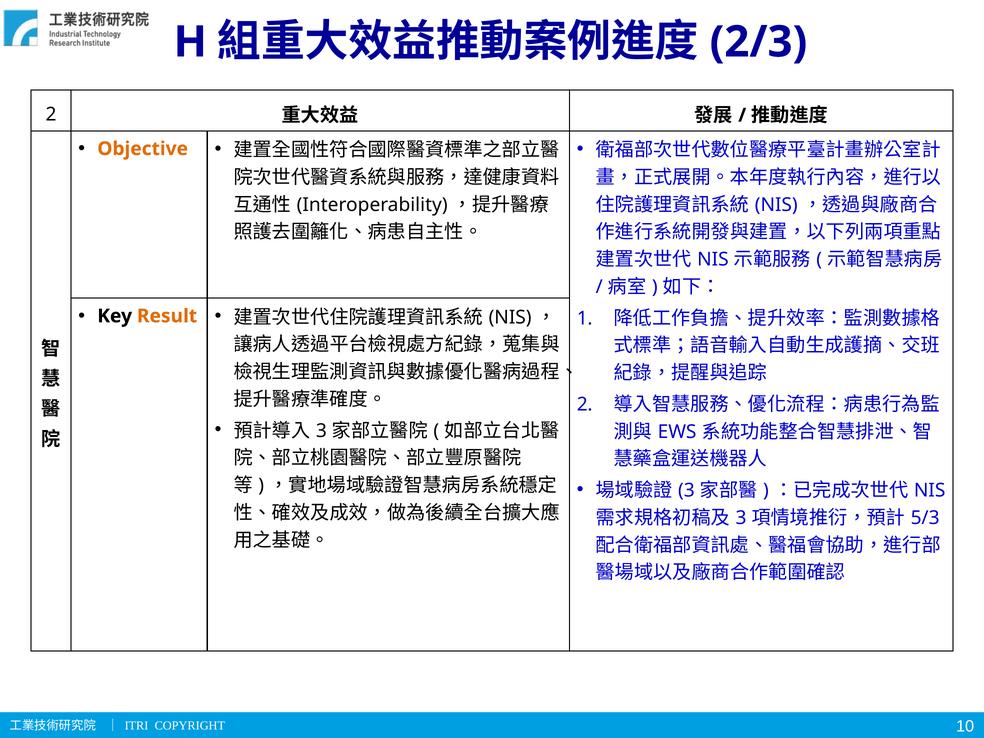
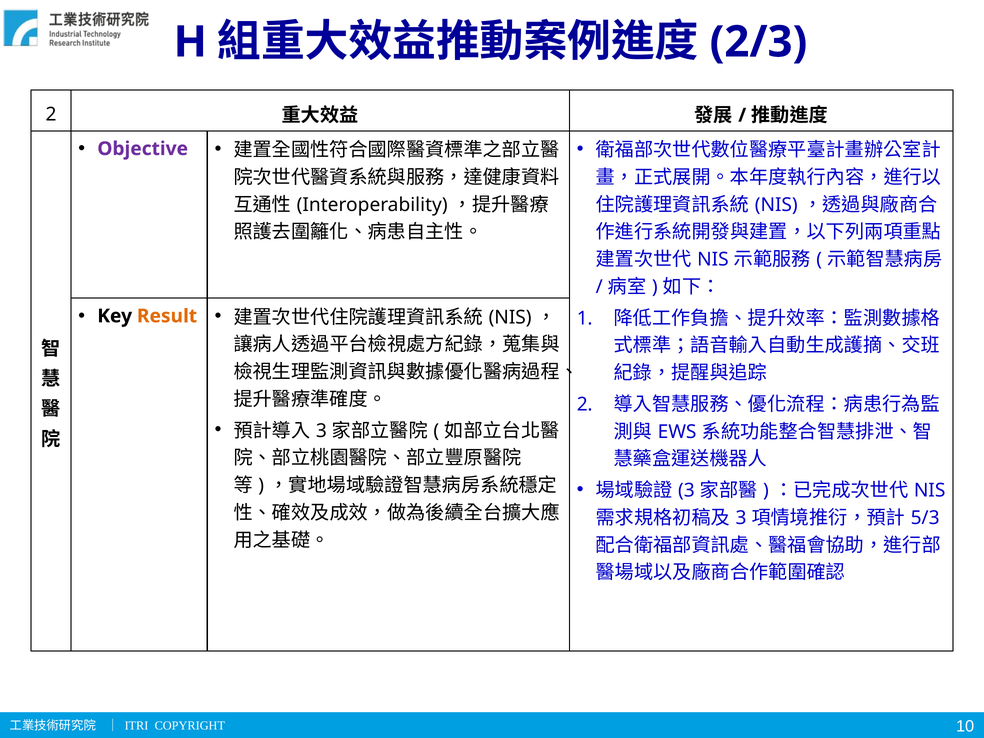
Objective colour: orange -> purple (143, 149)
